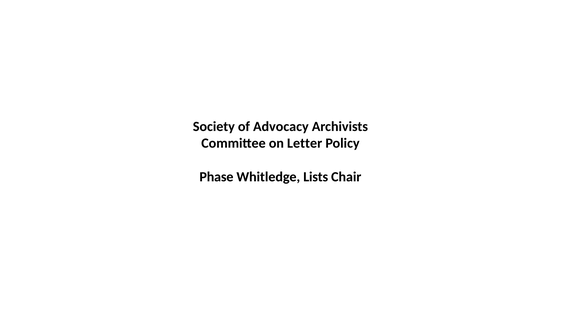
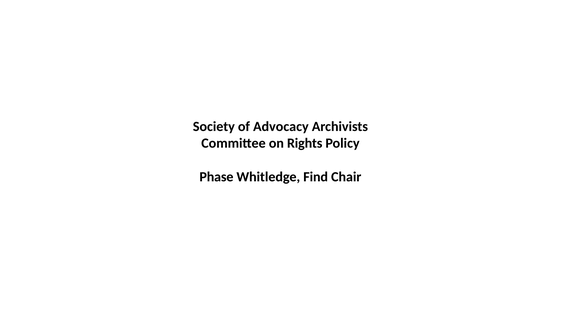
Letter: Letter -> Rights (305, 144)
Lists: Lists -> Find (316, 177)
